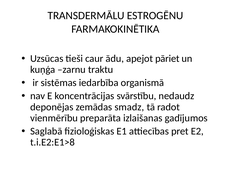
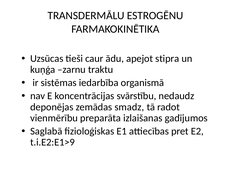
pāriet: pāriet -> stipra (167, 59)
t.i.E2:E1>8: t.i.E2:E1>8 -> t.i.E2:E1>9 (52, 142)
